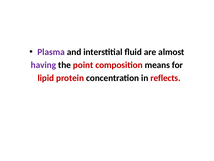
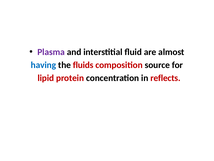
having colour: purple -> blue (43, 65)
point: point -> fluids (83, 65)
means: means -> source (157, 65)
